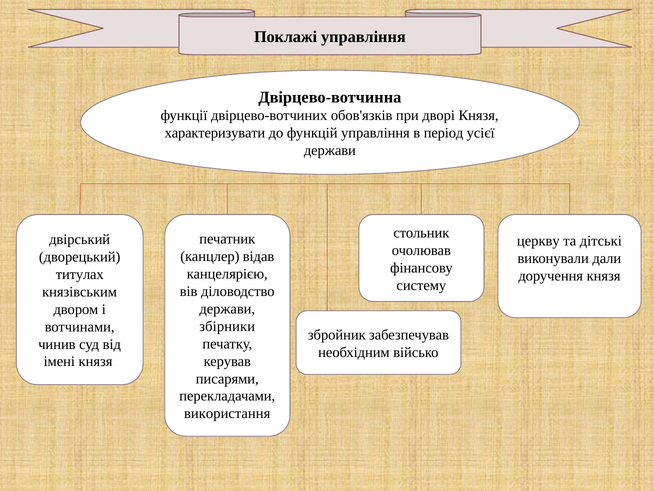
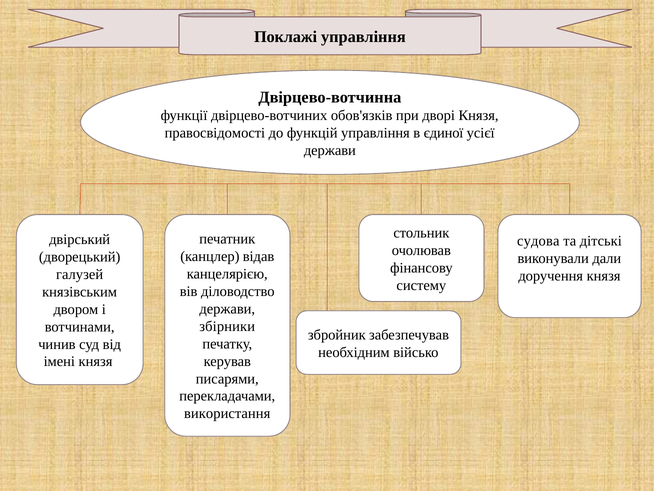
характеризувати: характеризувати -> правосвідомості (215, 133)
період: період -> єдиної (444, 133)
церкву: церкву -> судова (538, 241)
титулах: титулах -> галузей (80, 274)
